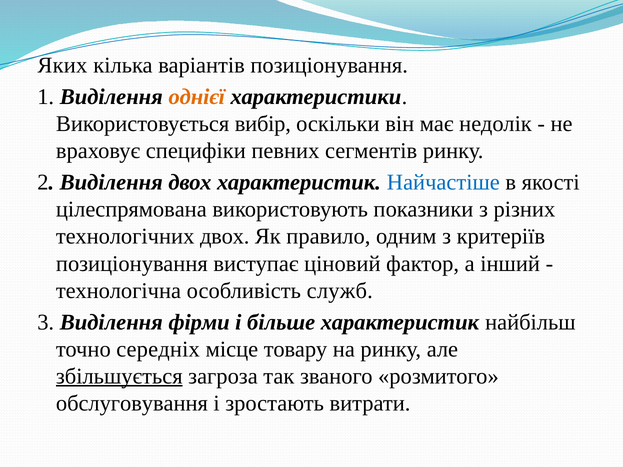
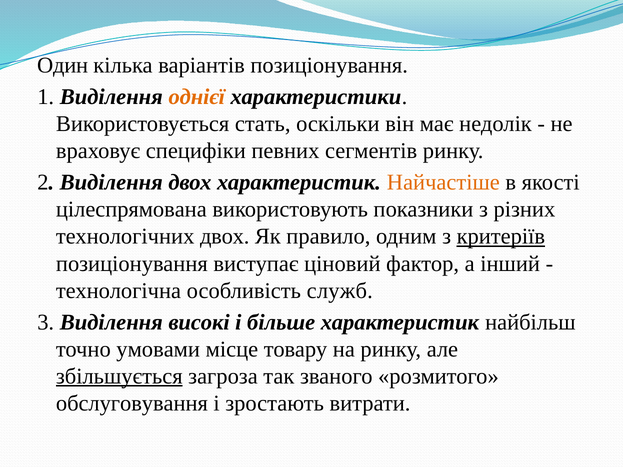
Яких: Яких -> Один (63, 65)
вибір: вибір -> стать (263, 124)
Найчастіше colour: blue -> orange (443, 183)
критеріїв underline: none -> present (501, 237)
фірми: фірми -> високі (199, 322)
середніх: середніх -> умовами (158, 349)
